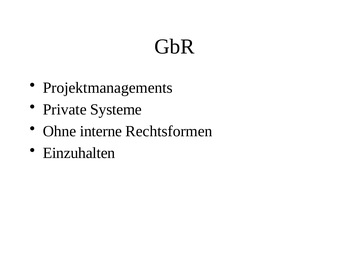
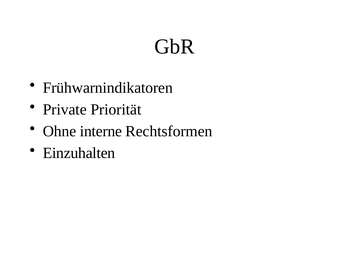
Projektmanagements: Projektmanagements -> Frühwarnindikatoren (108, 88)
Systeme: Systeme -> Priorität (116, 109)
